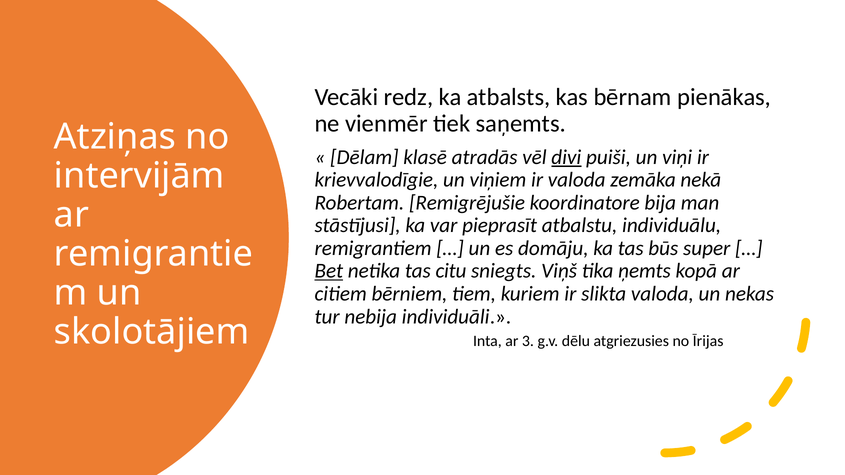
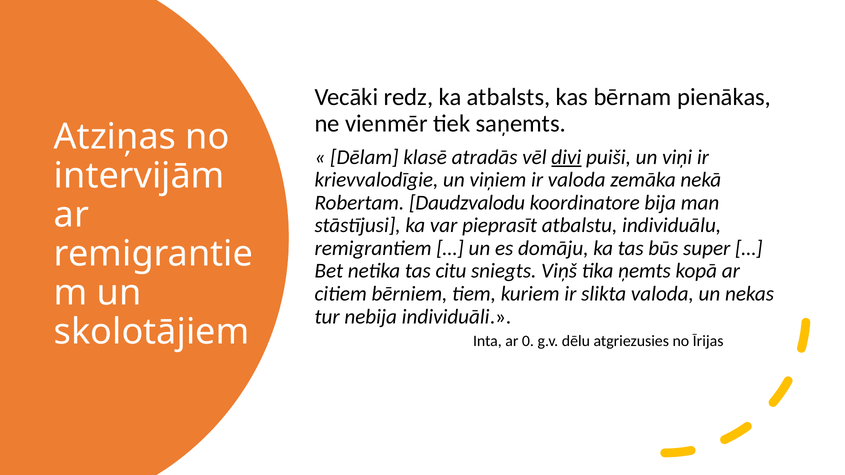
Remigrējušie: Remigrējušie -> Daudzvalodu (467, 203)
Bet underline: present -> none (329, 271)
3: 3 -> 0 (528, 341)
